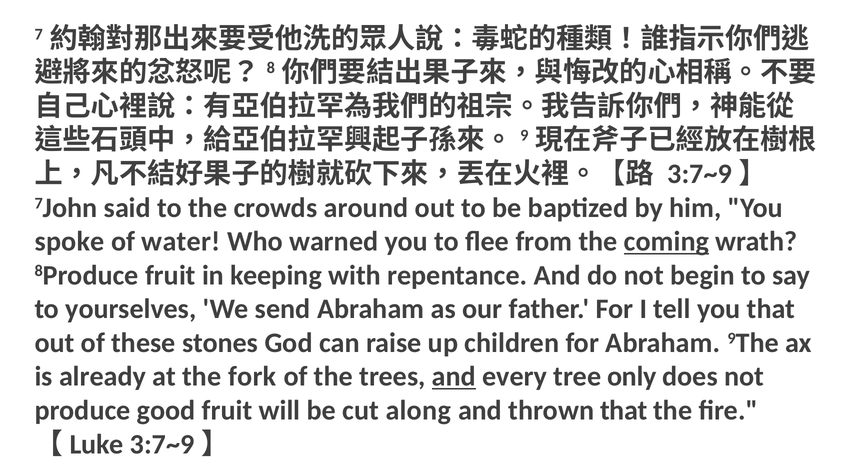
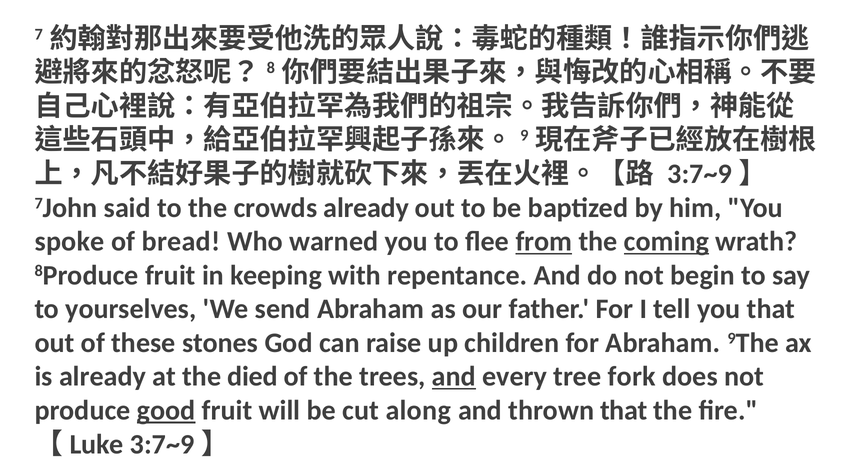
crowds around: around -> already (366, 208)
water: water -> bread (181, 241)
from underline: none -> present (544, 241)
fork: fork -> died (252, 376)
only: only -> fork (632, 376)
good underline: none -> present (166, 410)
